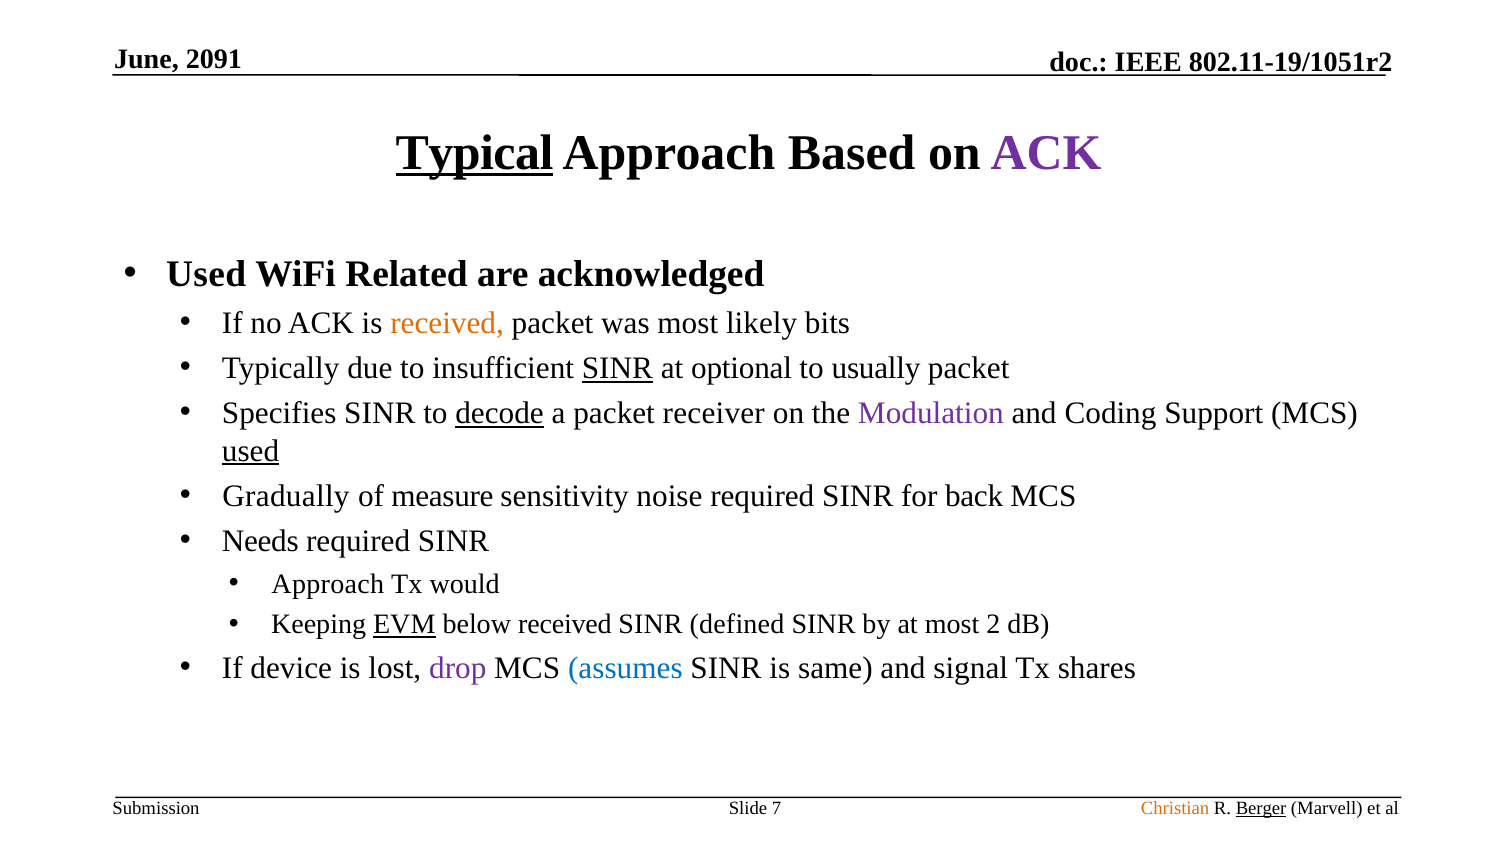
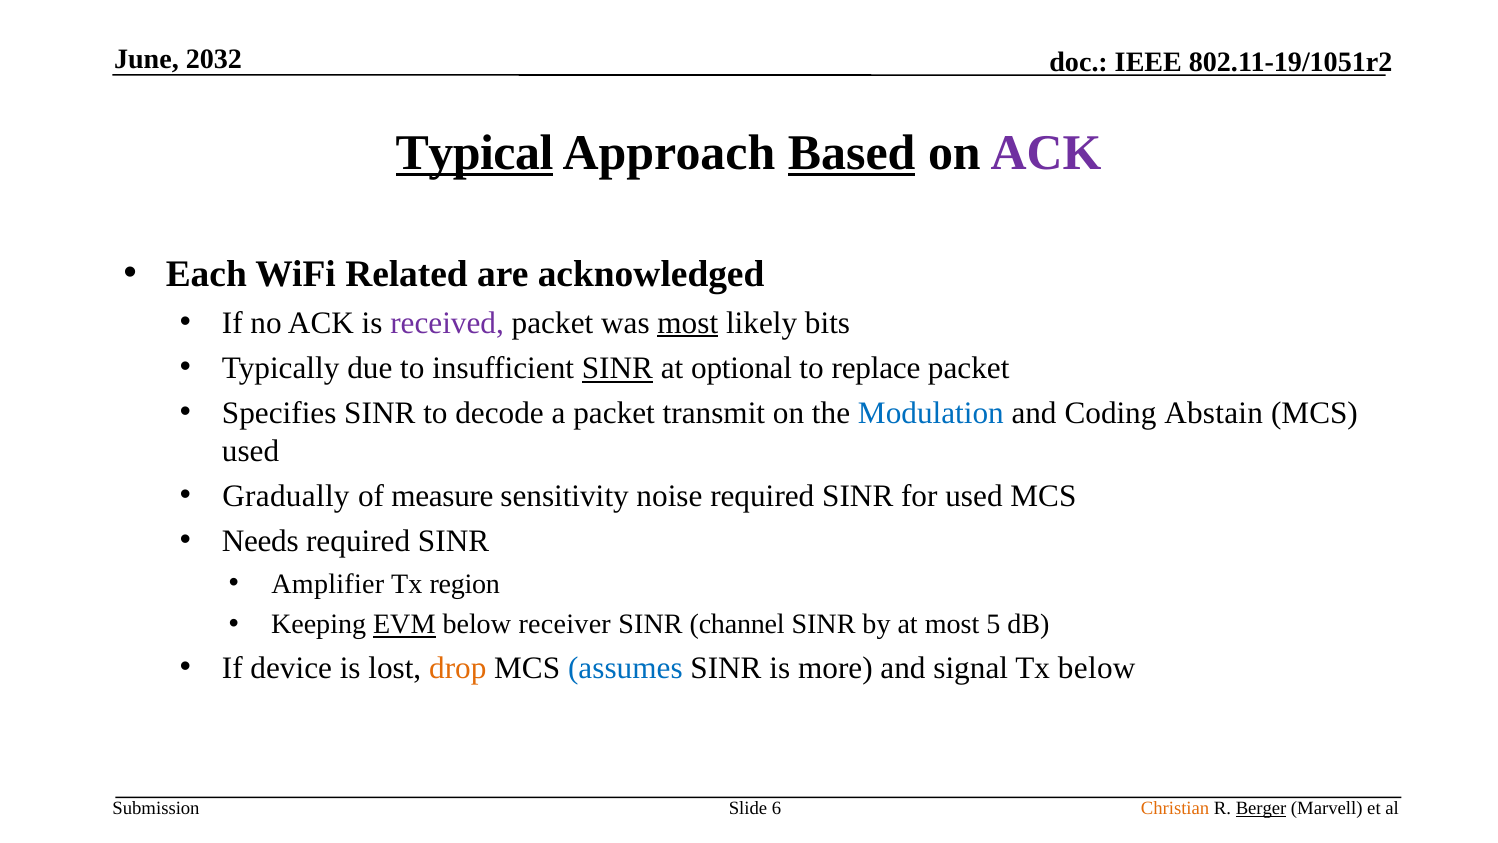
2091: 2091 -> 2032 (214, 60)
Based underline: none -> present (852, 153)
Used: Used -> Each (206, 274)
received colour: orange -> purple (447, 323)
most underline: none -> present (688, 323)
usually: usually -> replace (876, 368)
decode underline: present -> none (500, 413)
receiver: receiver -> transmit (714, 413)
Modulation colour: purple -> blue (931, 413)
Support: Support -> Abstain (1214, 413)
used underline: present -> none (251, 451)
for back: back -> used (974, 496)
Approach: Approach -> Amplifier (328, 584)
would: would -> region (465, 584)
below received: received -> receiver (565, 624)
defined: defined -> channel (737, 624)
2: 2 -> 5 (993, 624)
drop colour: purple -> orange (458, 668)
same: same -> more (835, 668)
Tx shares: shares -> below (1097, 668)
7: 7 -> 6 (777, 808)
